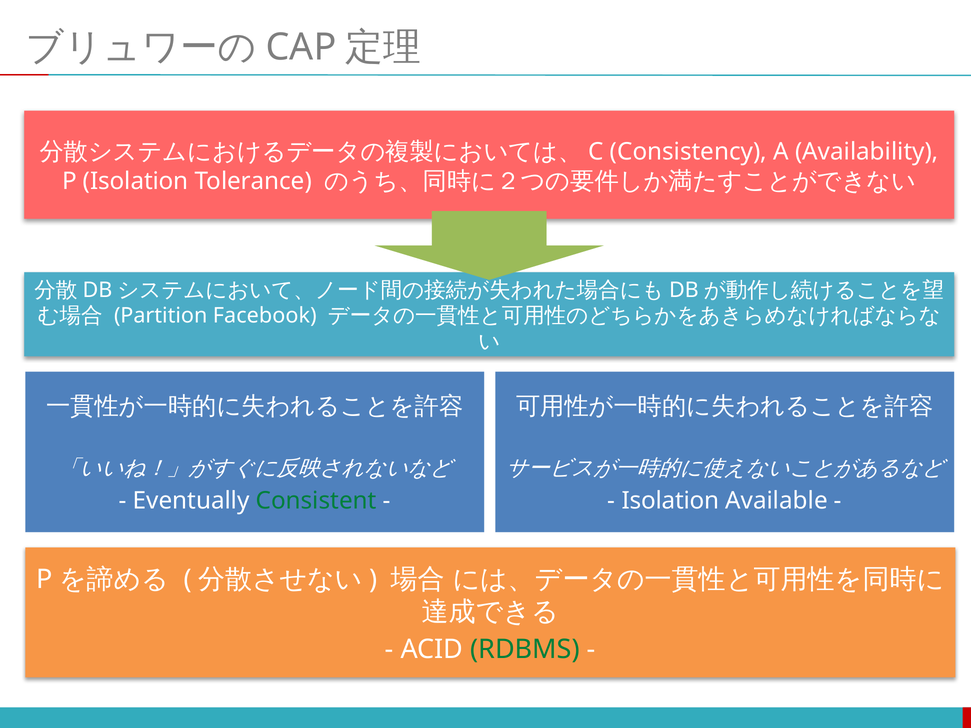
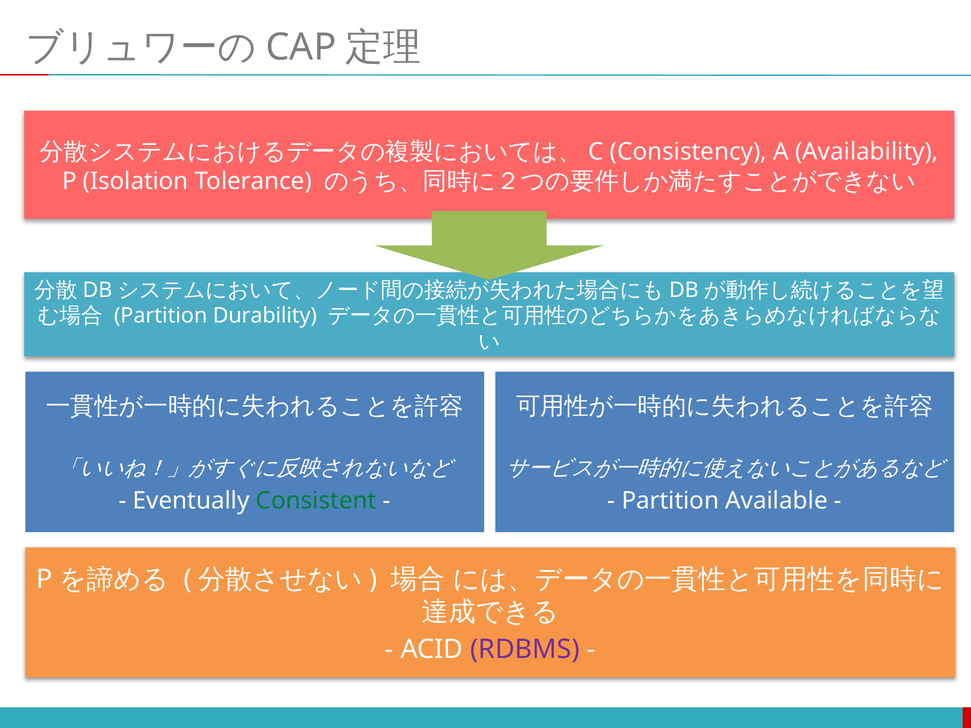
Facebook: Facebook -> Durability (265, 316)
Isolation: Isolation -> Partition (670, 501)
RDBMS colour: green -> purple (525, 650)
